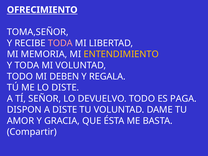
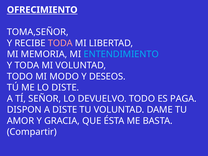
ENTENDIMIENTO colour: yellow -> light blue (121, 54)
DEBEN: DEBEN -> MODO (64, 76)
REGALA: REGALA -> DESEOS (107, 76)
